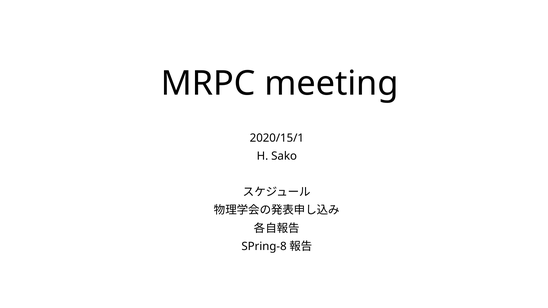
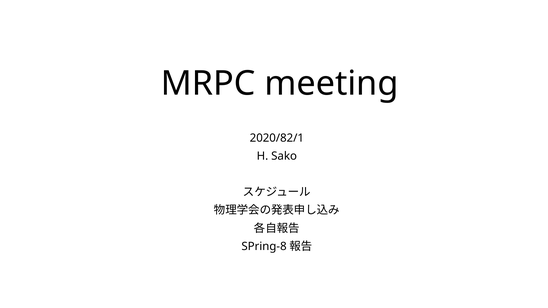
2020/15/1: 2020/15/1 -> 2020/82/1 (277, 138)
